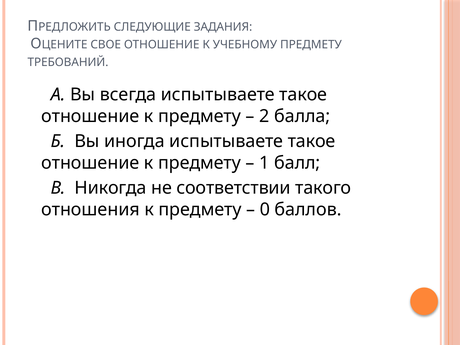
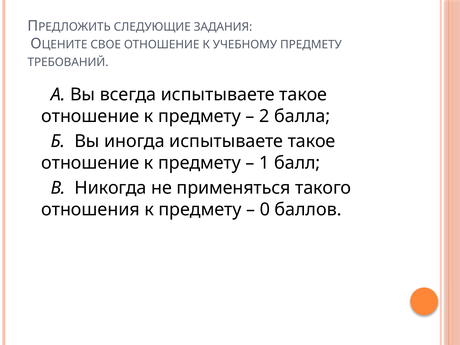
соответствии: соответствии -> применяться (234, 188)
